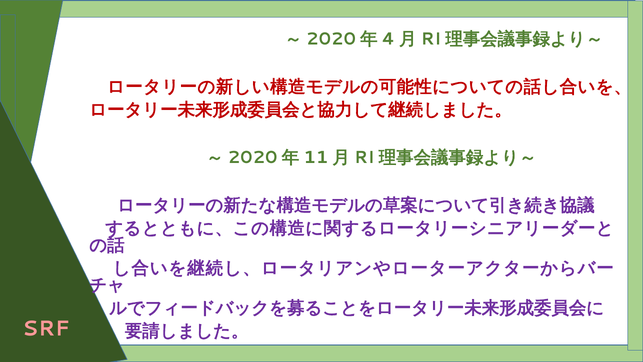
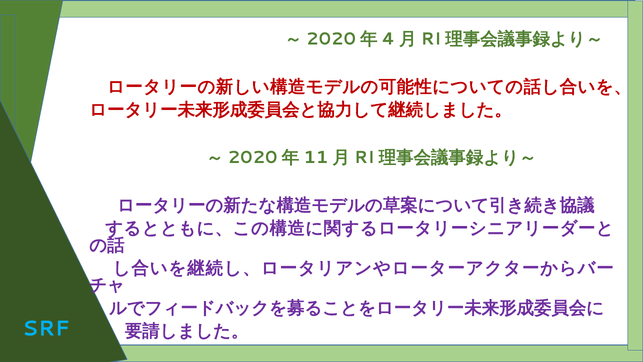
SRF colour: pink -> light blue (46, 328)
